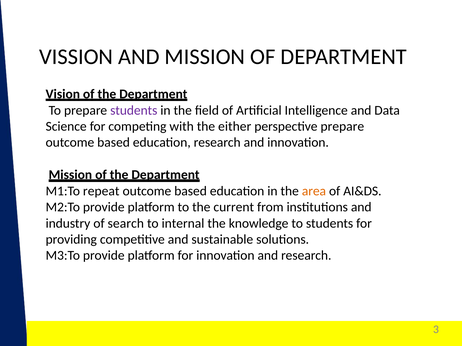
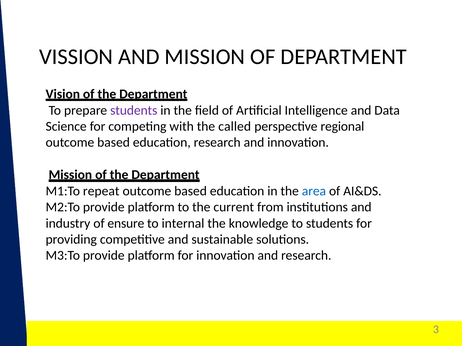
either: either -> called (235, 127)
perspective prepare: prepare -> regional (342, 127)
area colour: orange -> blue (314, 191)
search: search -> ensure (126, 224)
